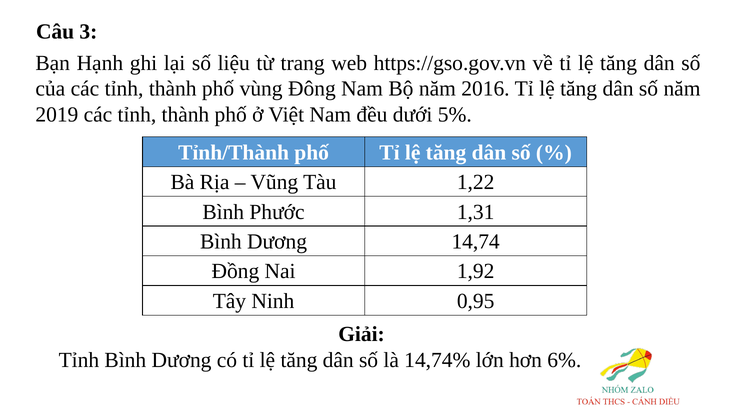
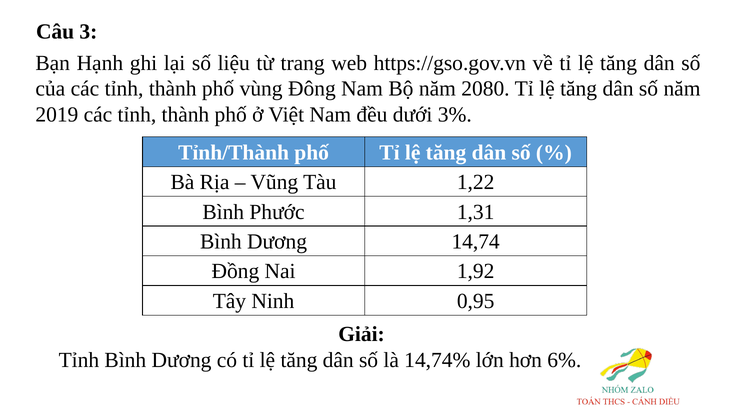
2016: 2016 -> 2080 (485, 89)
5%: 5% -> 3% (455, 114)
